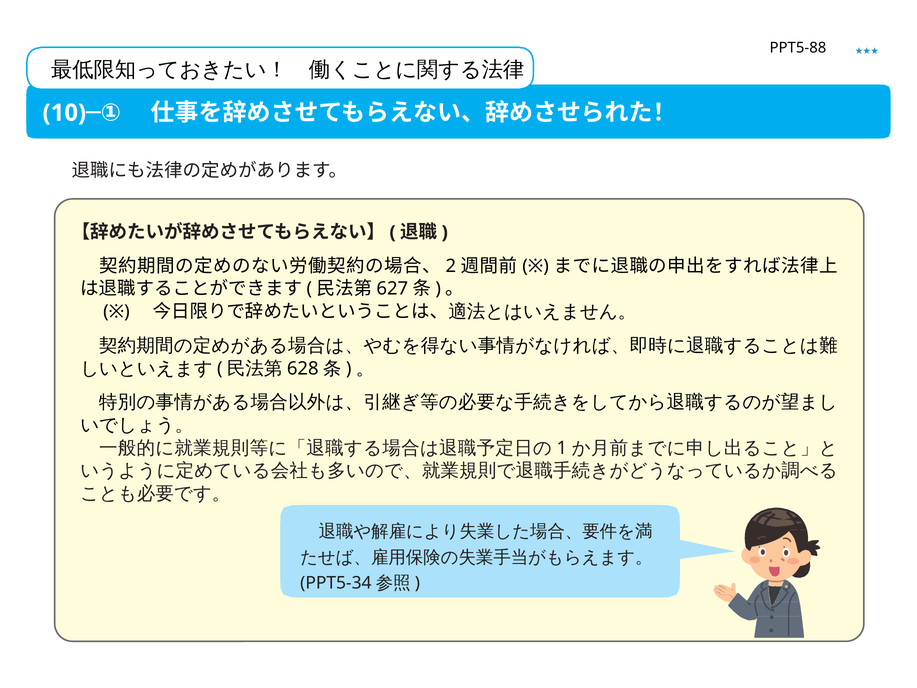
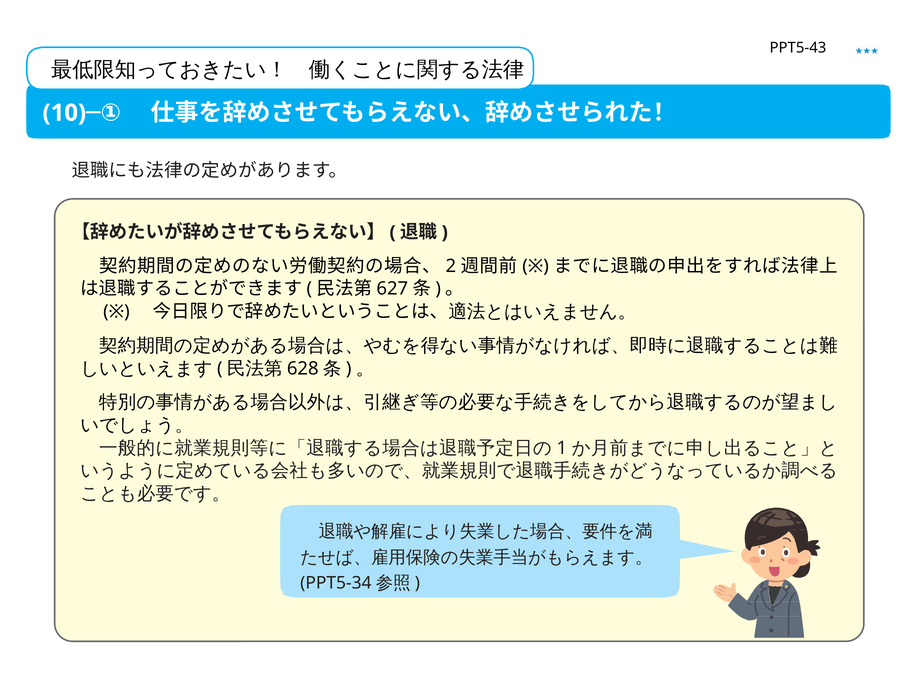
PPT5-88: PPT5-88 -> PPT5-43 (798, 48)
